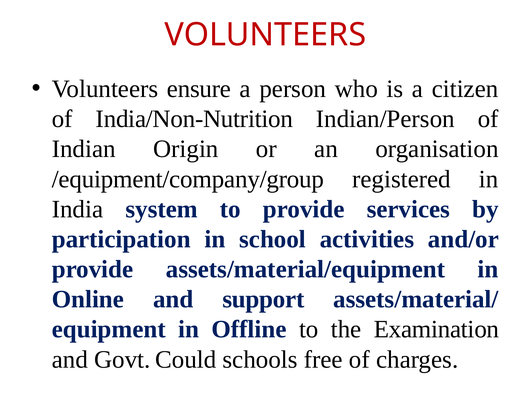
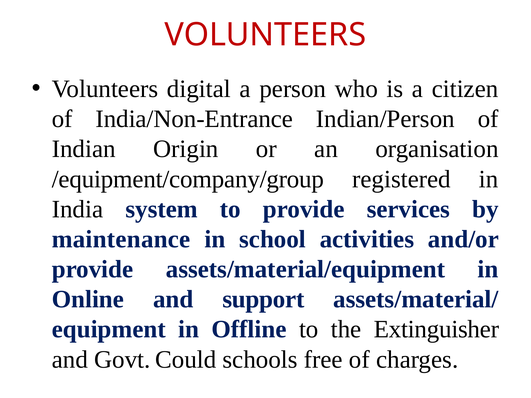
ensure: ensure -> digital (199, 89)
India/Non-Nutrition: India/Non-Nutrition -> India/Non-Entrance (194, 119)
participation: participation -> maintenance (121, 239)
Examination: Examination -> Extinguisher (436, 330)
